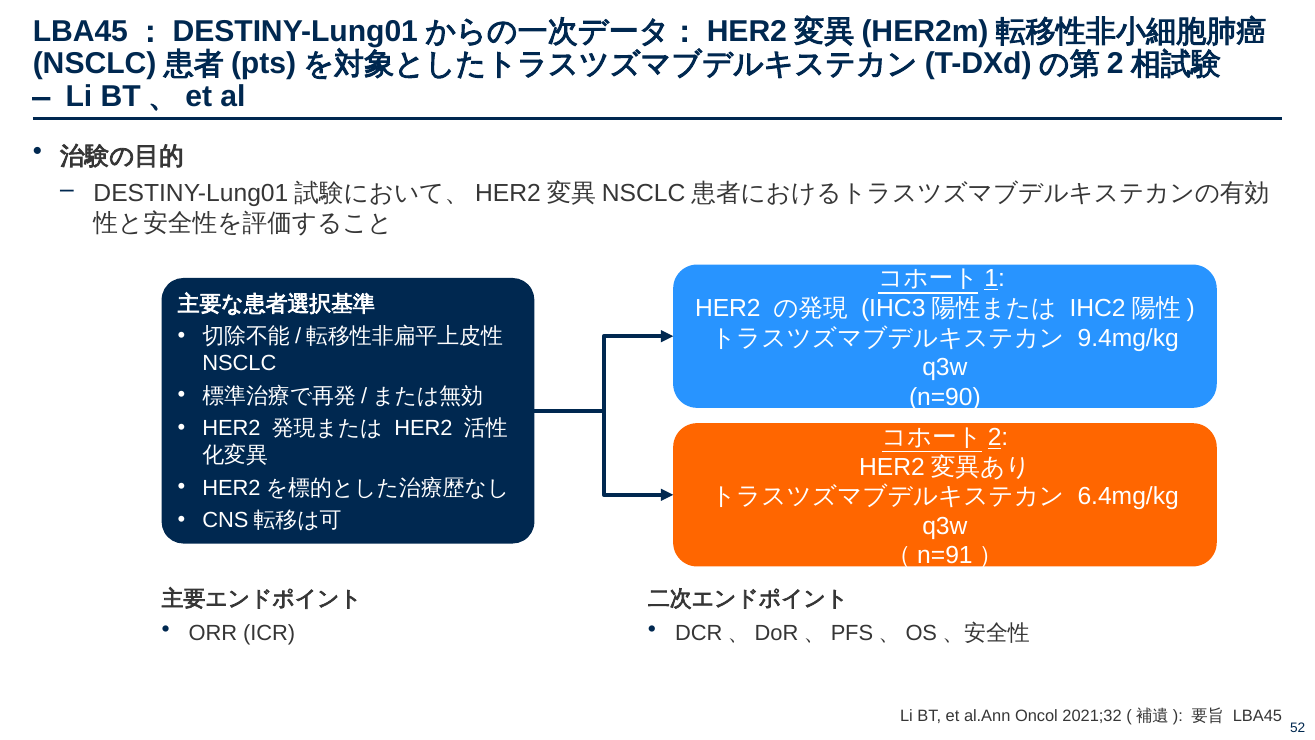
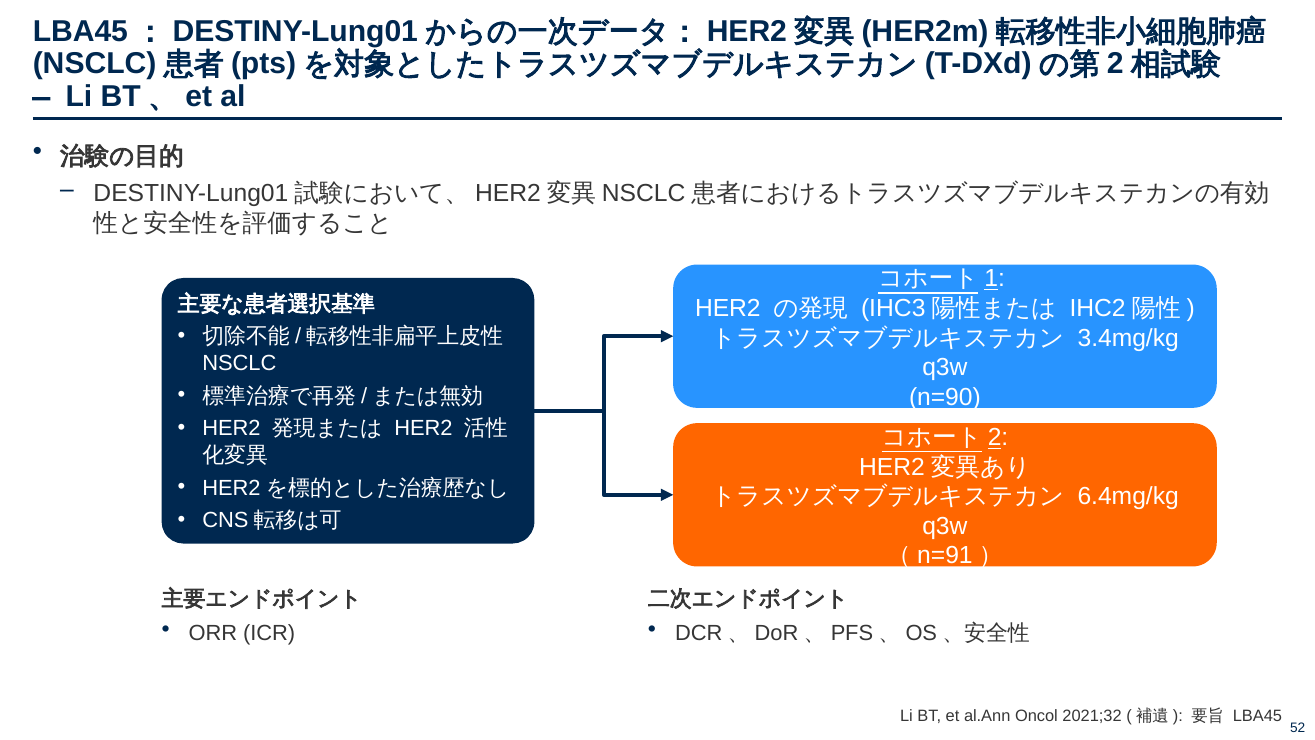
9.4mg/kg: 9.4mg/kg -> 3.4mg/kg (1128, 338)
